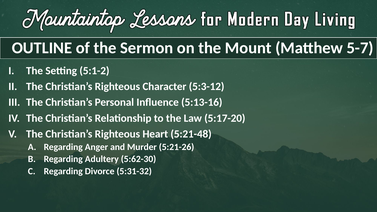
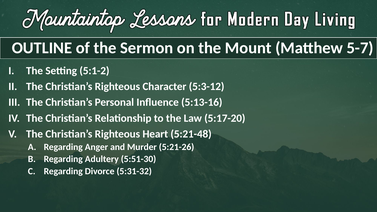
5:62-30: 5:62-30 -> 5:51-30 (138, 159)
